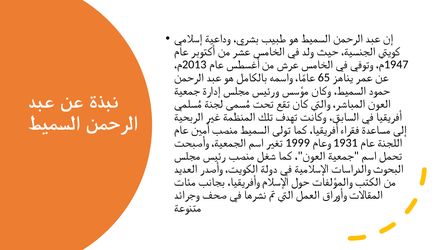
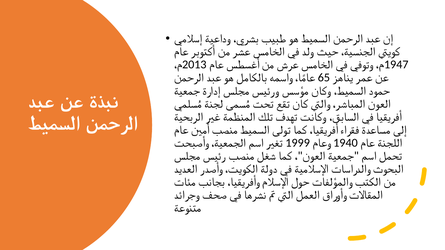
1931: 1931 -> 1940 (346, 143)
